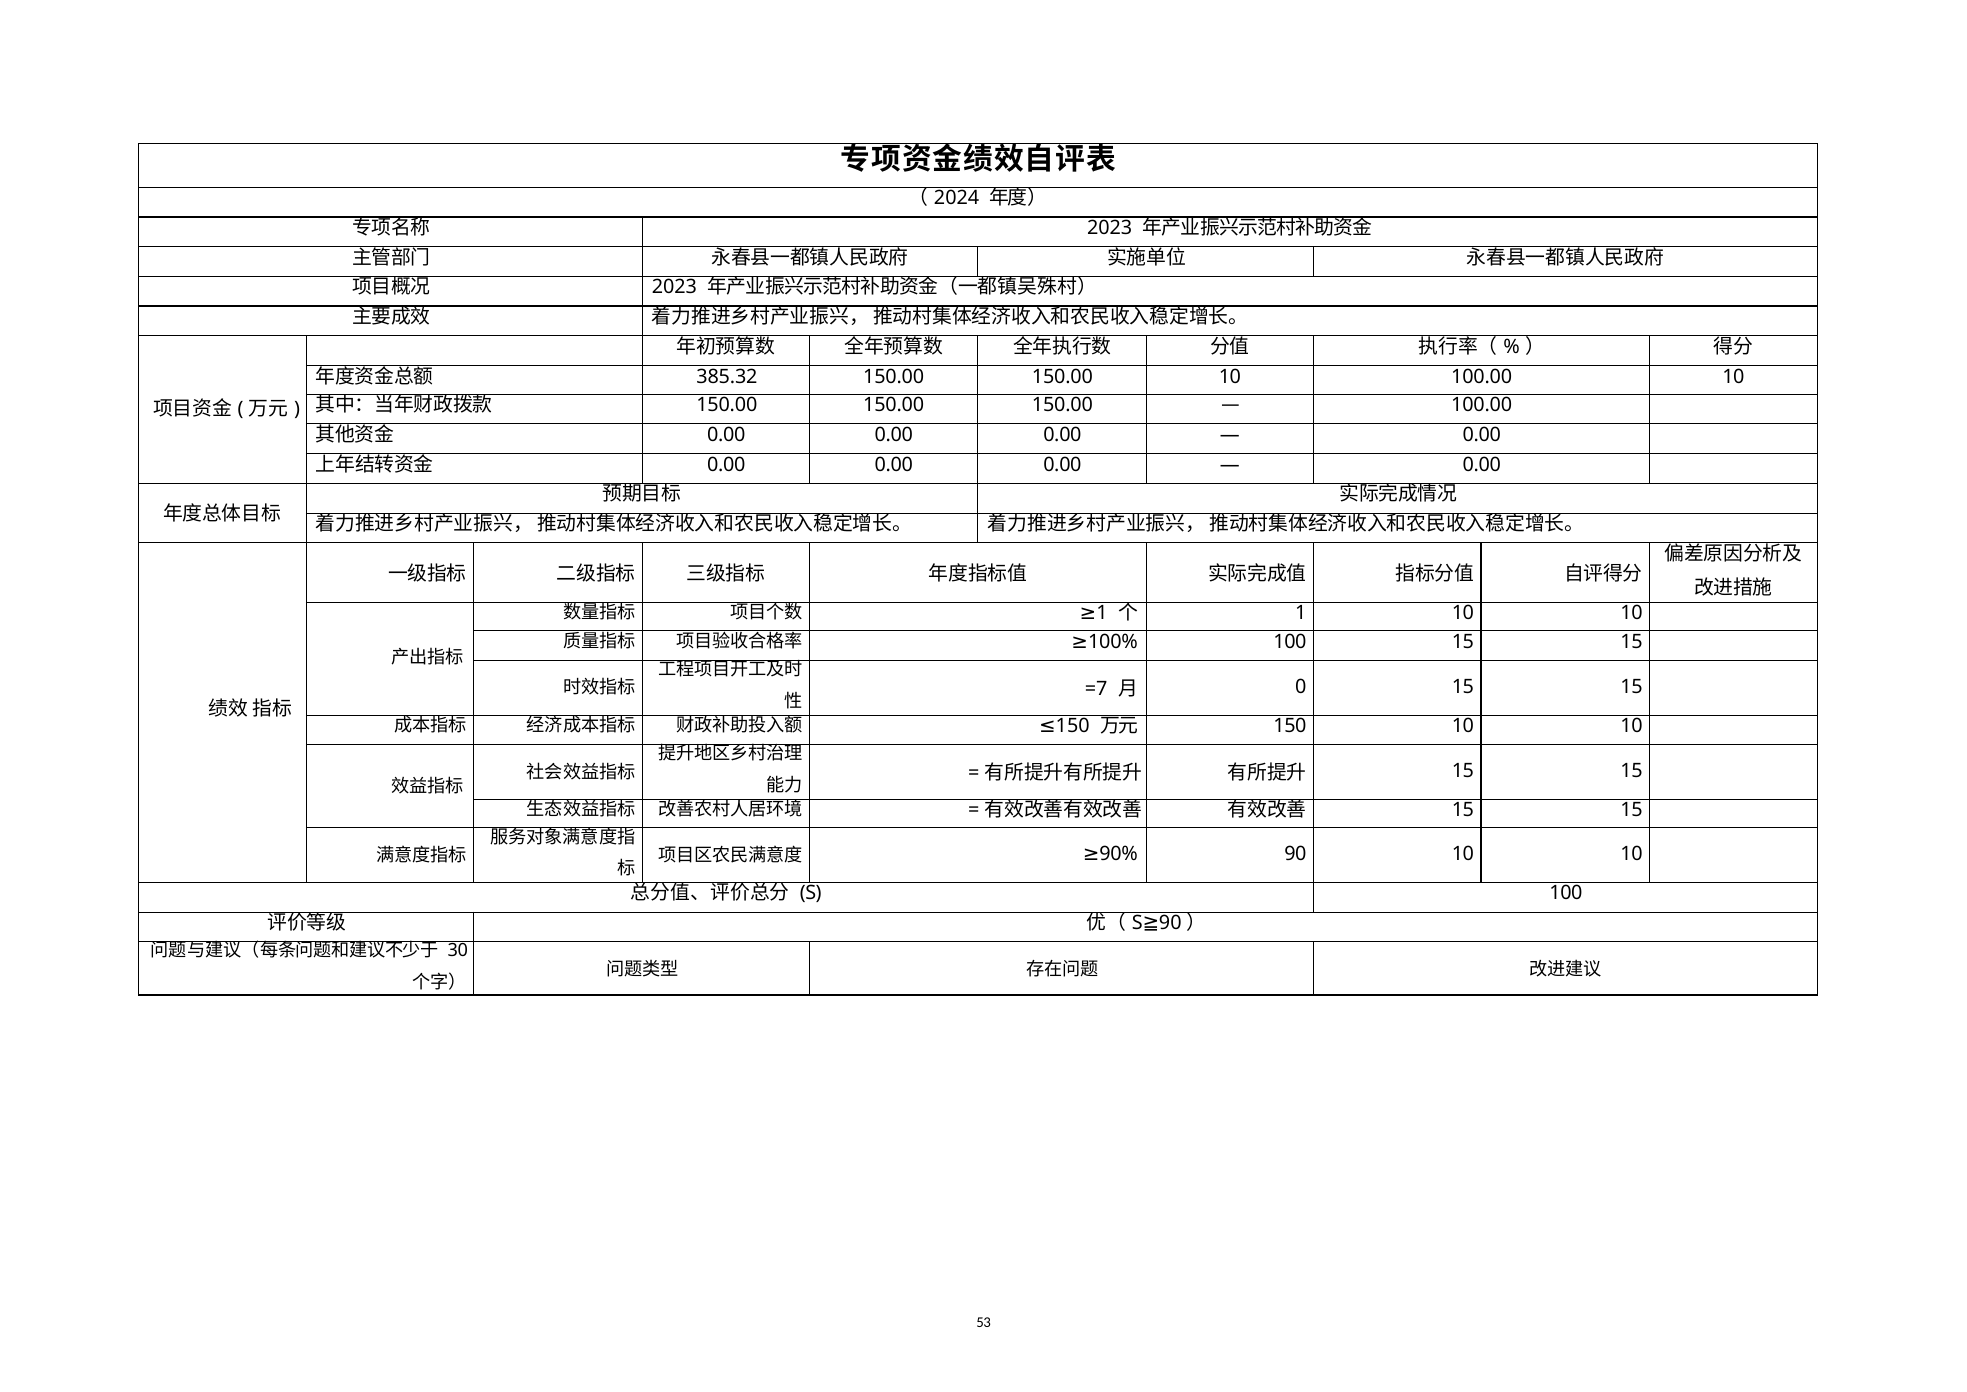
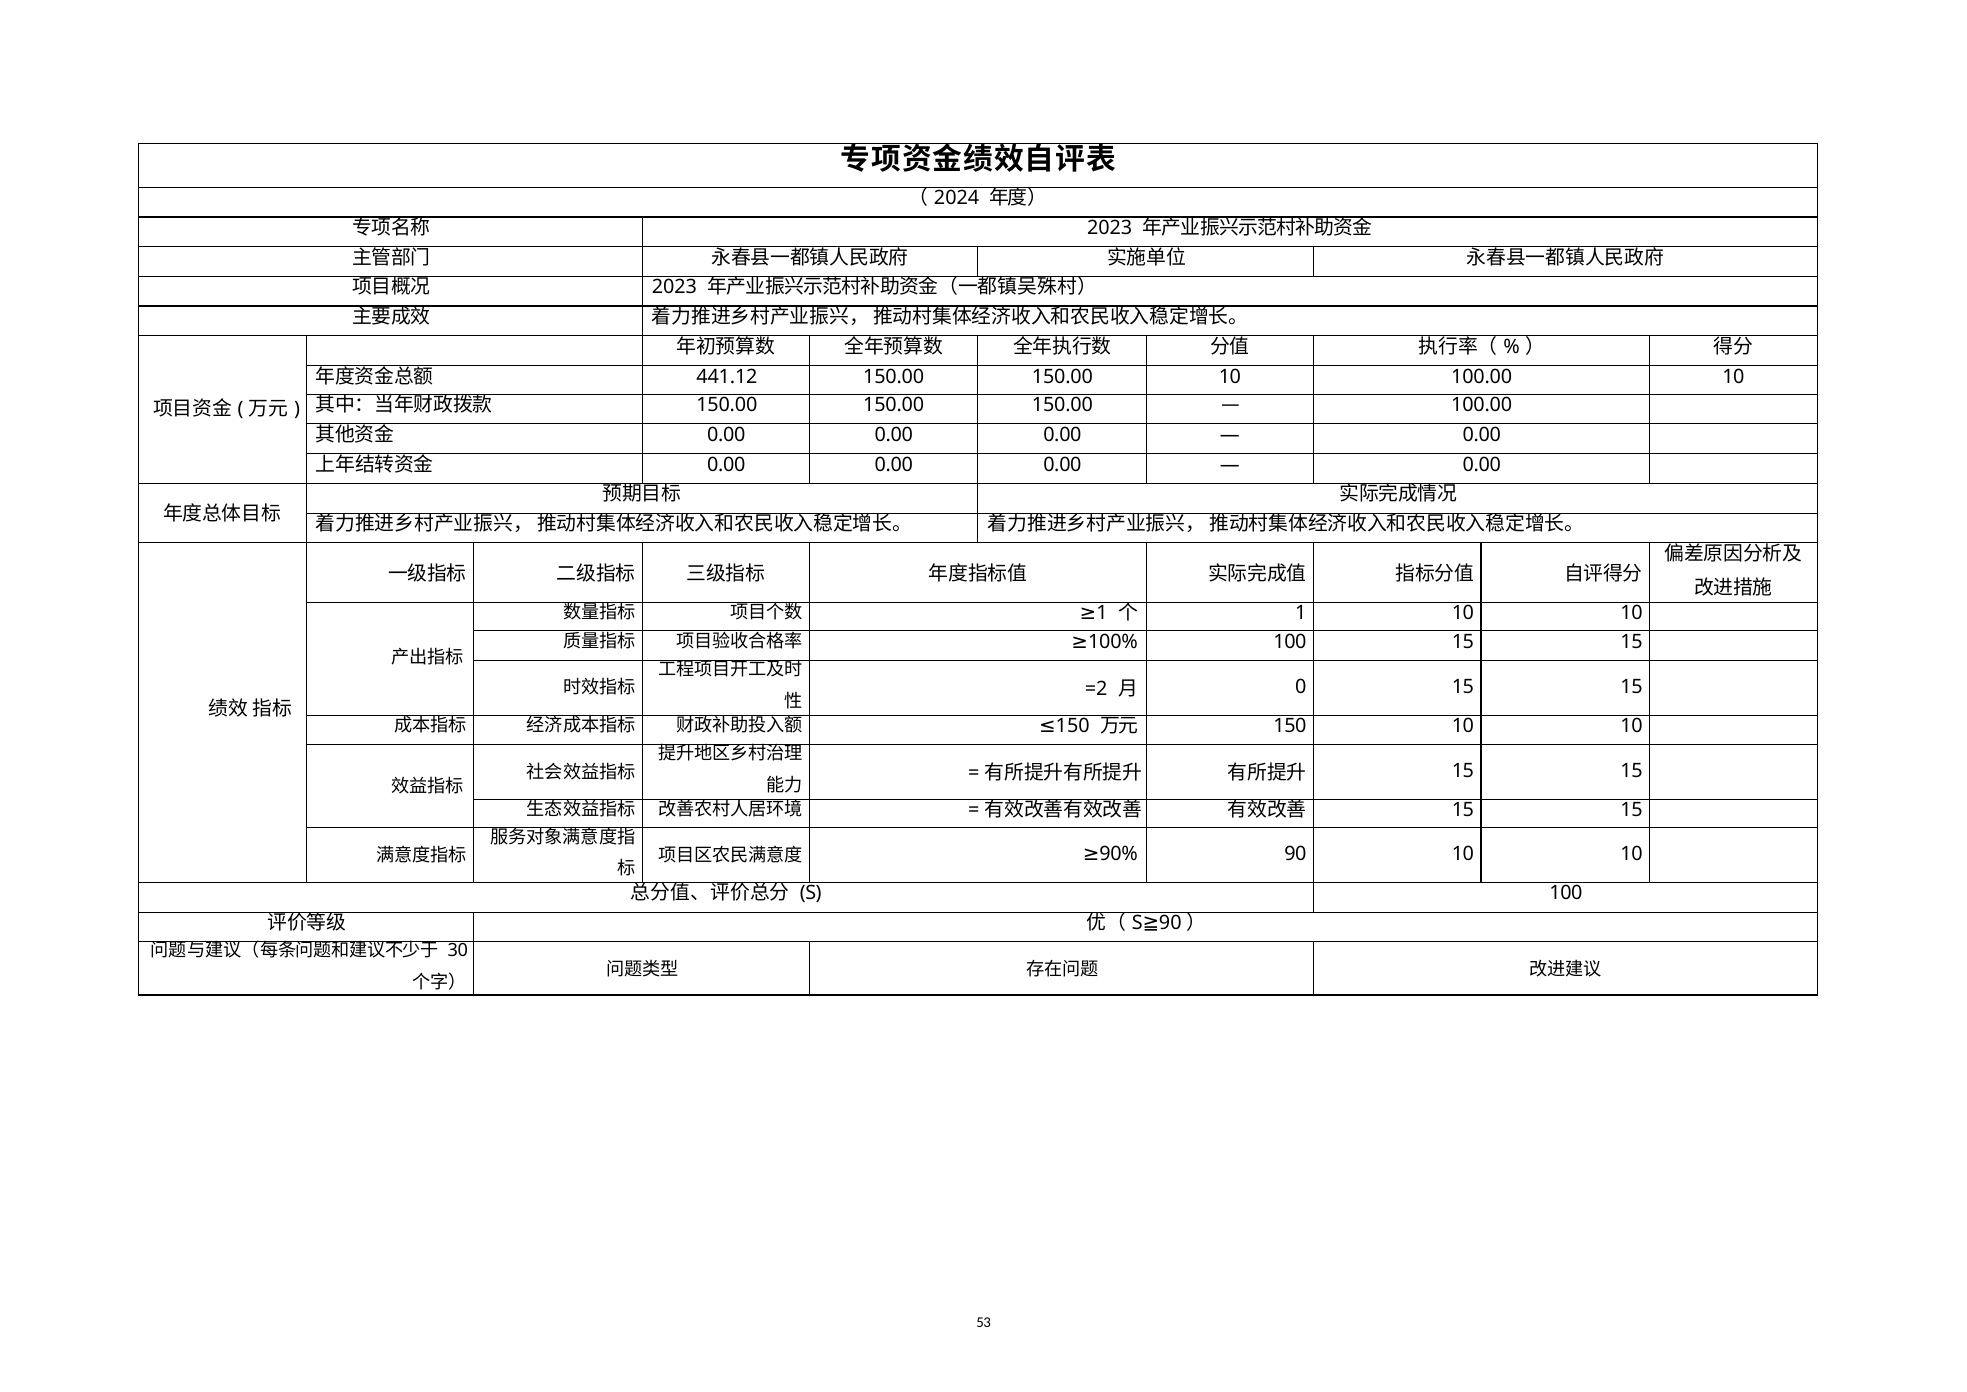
385.32: 385.32 -> 441.12 (727, 377)
=7: =7 -> =2 (1096, 689)
